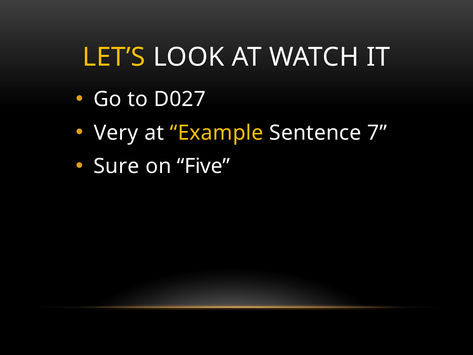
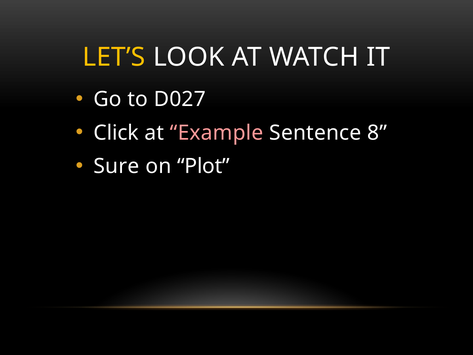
Very: Very -> Click (116, 133)
Example colour: yellow -> pink (217, 133)
7: 7 -> 8 (377, 133)
Five: Five -> Plot (203, 166)
